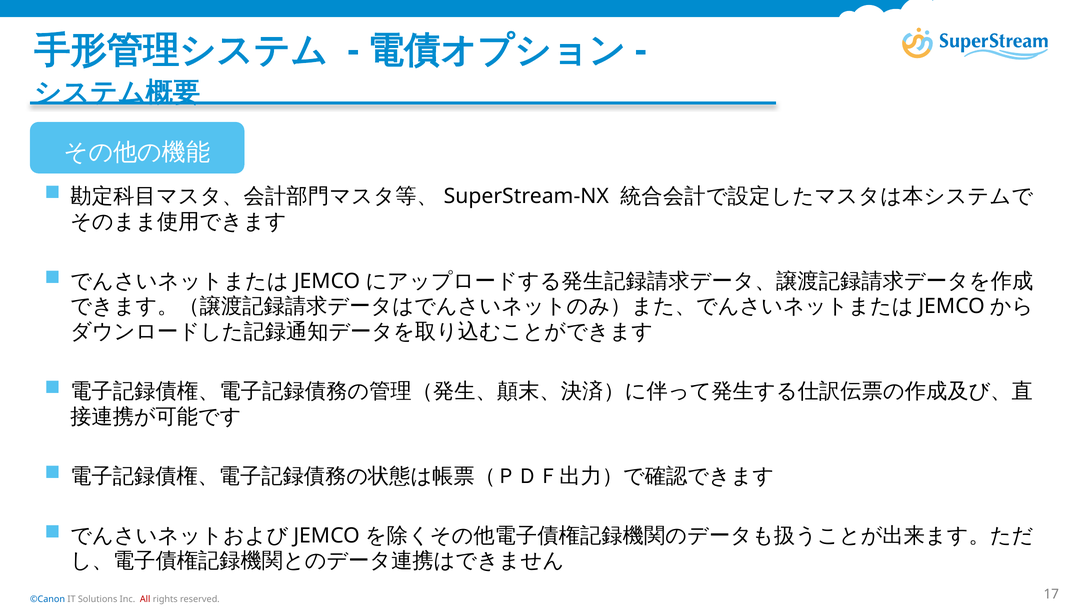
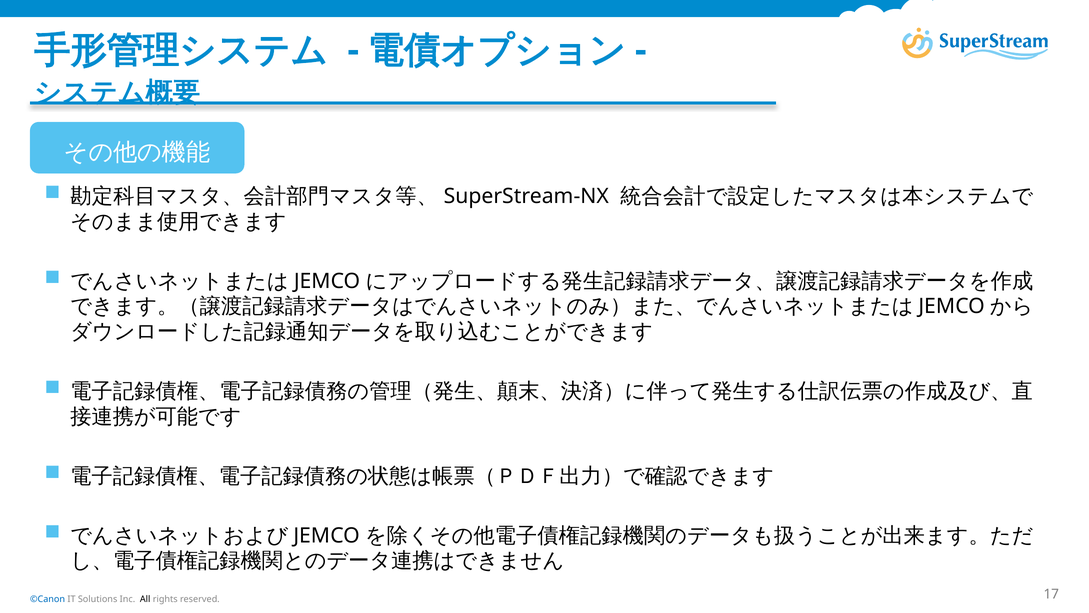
All colour: red -> black (145, 599)
